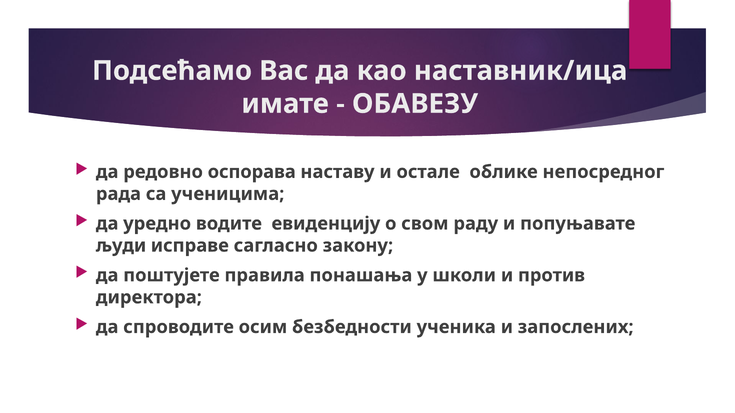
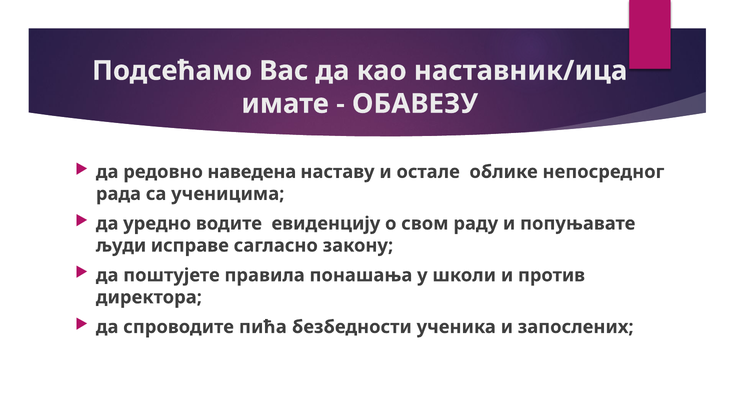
оспорава: оспорава -> наведена (252, 172)
осим: осим -> пића (263, 327)
